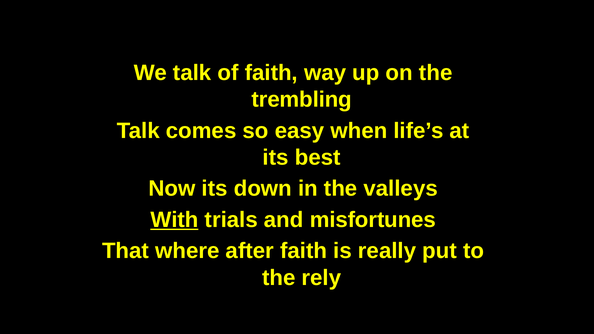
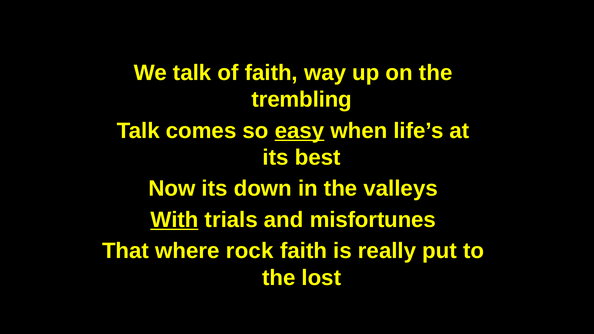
easy underline: none -> present (299, 131)
after: after -> rock (250, 251)
rely: rely -> lost (321, 278)
